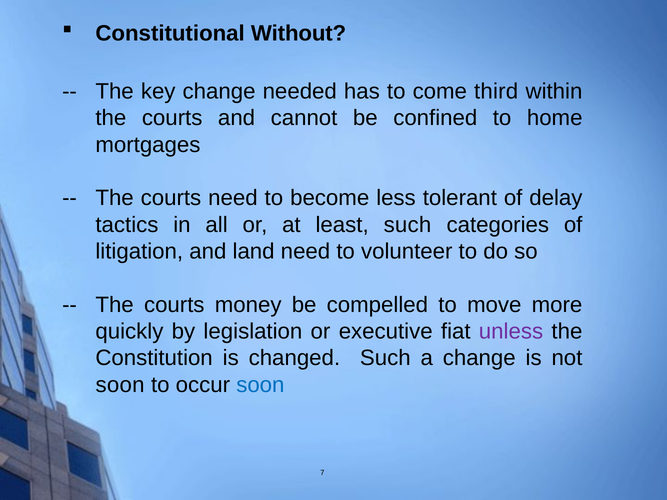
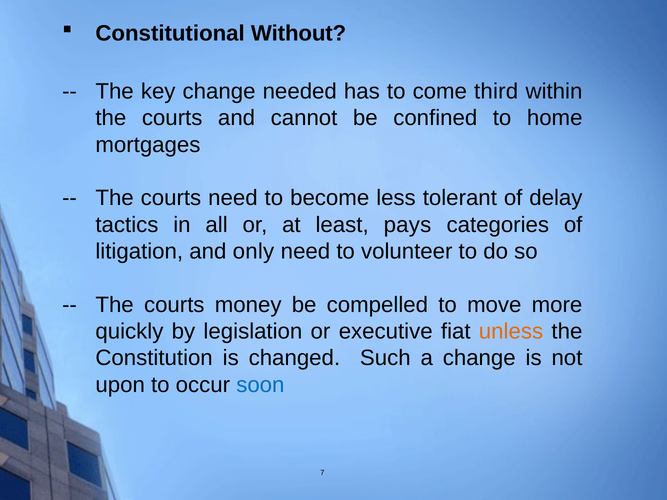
least such: such -> pays (407, 225)
land: land -> only (253, 252)
unless colour: purple -> orange (511, 332)
soon: soon -> upon (120, 385)
